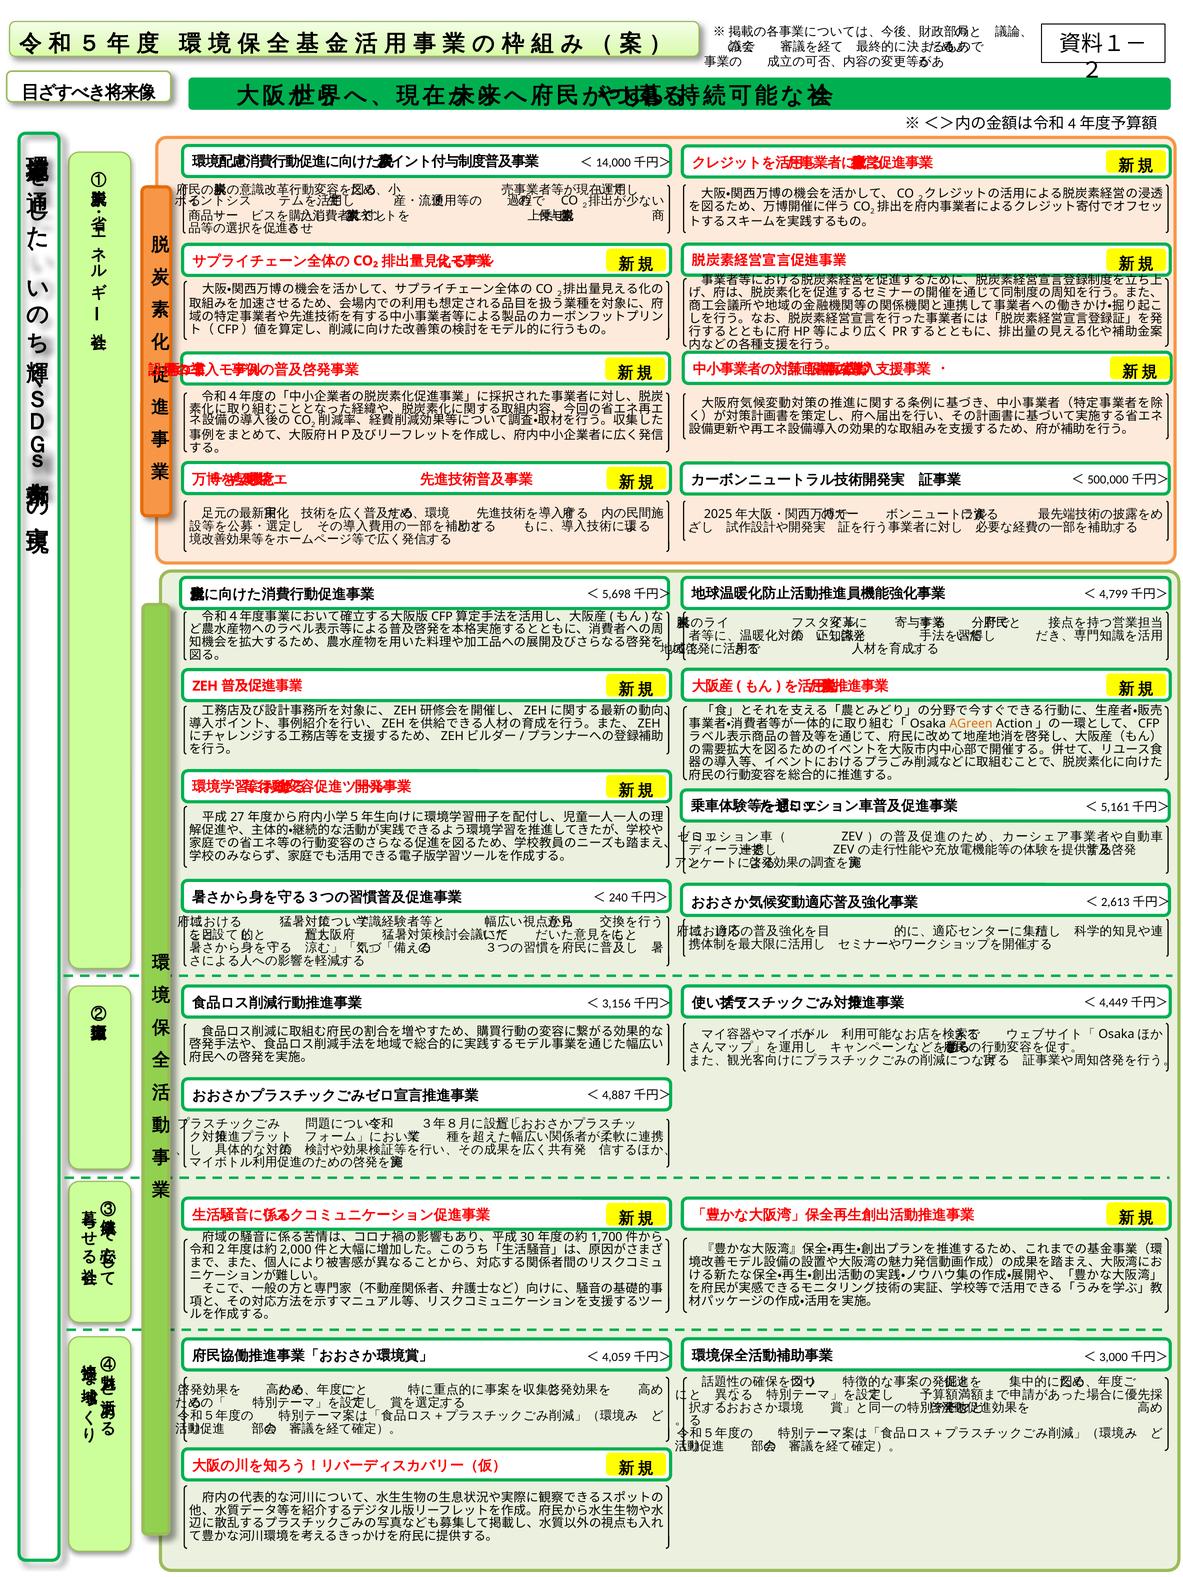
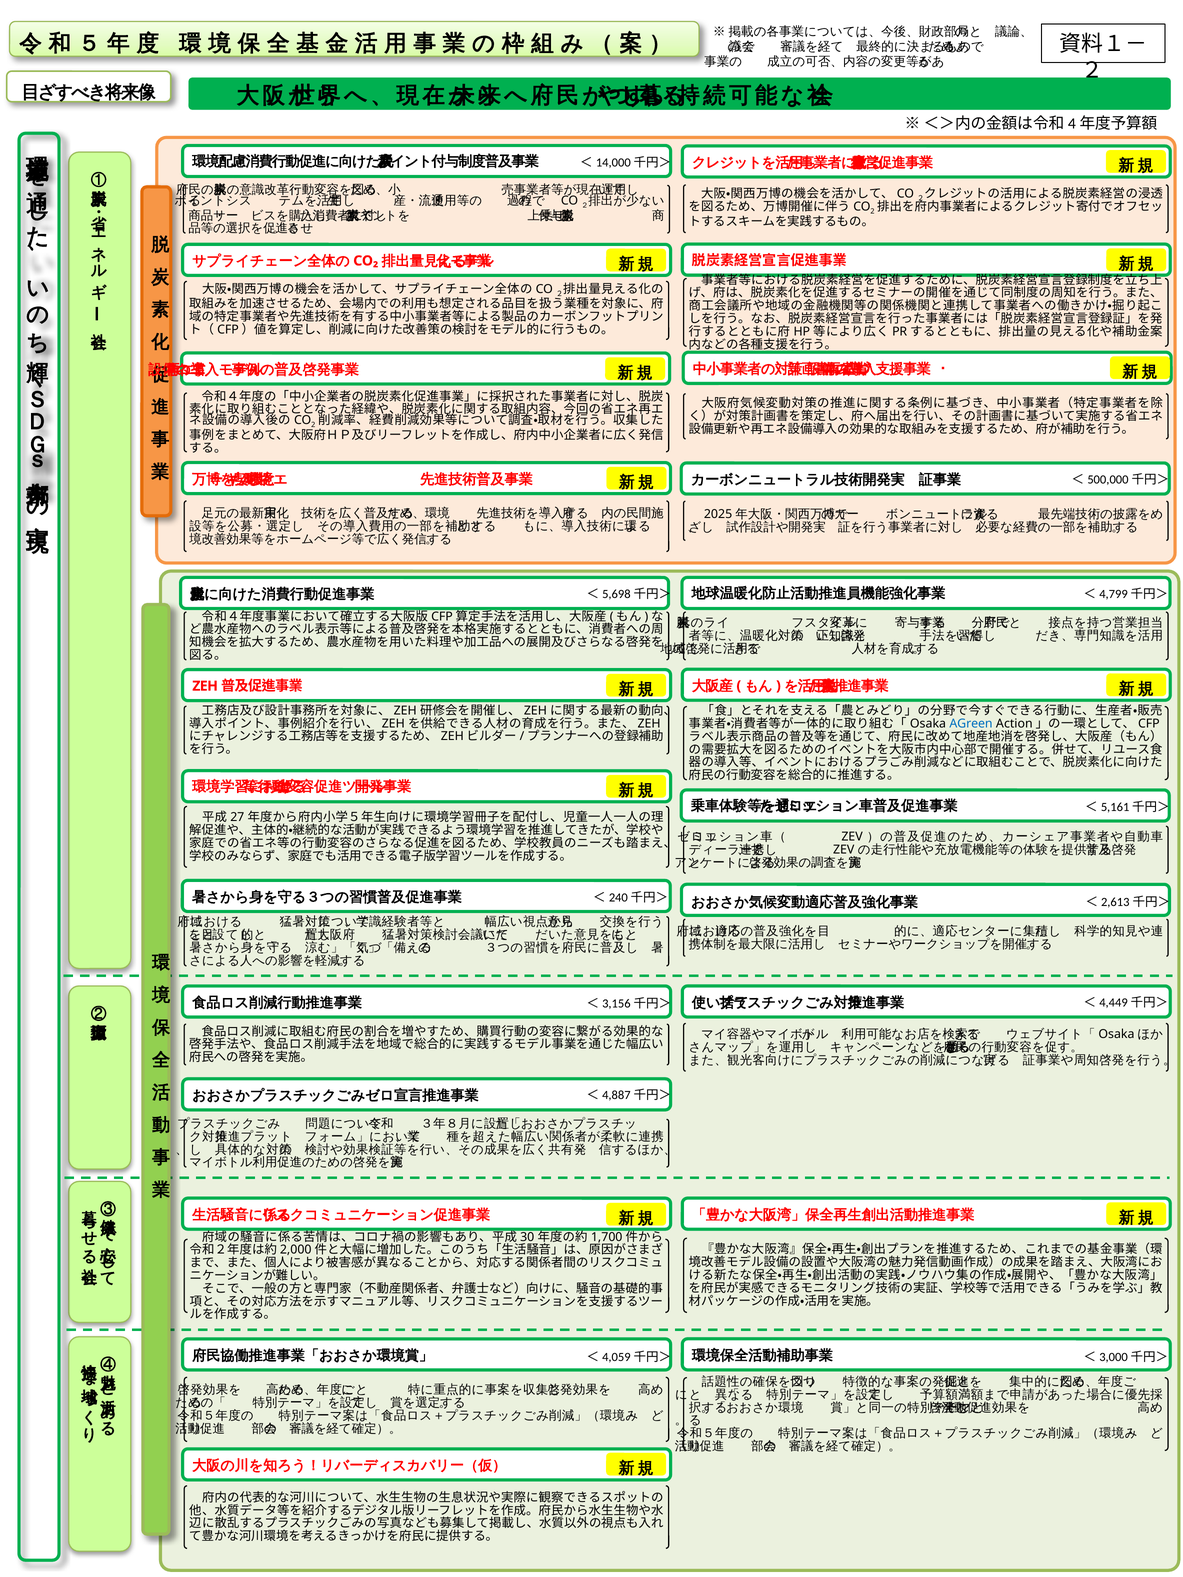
AGreen colour: orange -> blue (971, 724)
